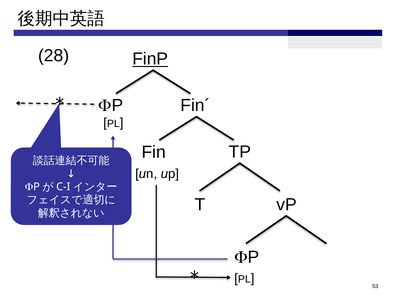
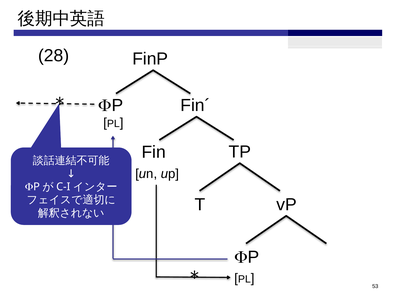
FinP underline: present -> none (150, 59)
